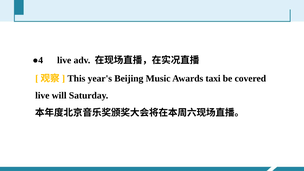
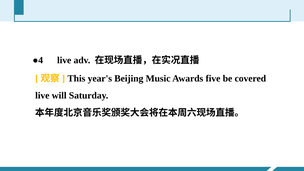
taxi: taxi -> five (213, 79)
